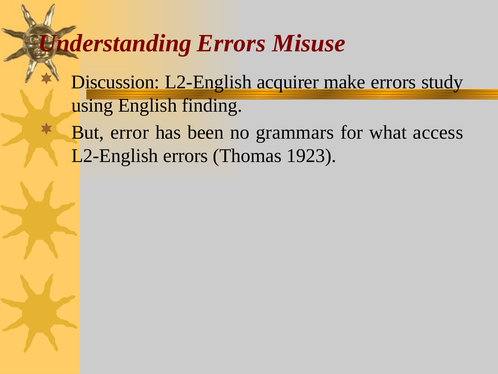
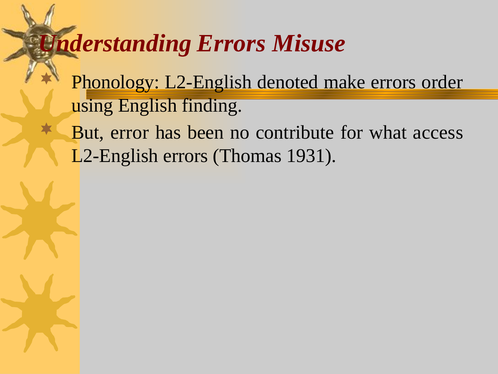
Discussion: Discussion -> Phonology (115, 82)
acquirer: acquirer -> denoted (288, 82)
study: study -> order (442, 82)
grammars: grammars -> contribute (295, 132)
1923: 1923 -> 1931 (311, 156)
